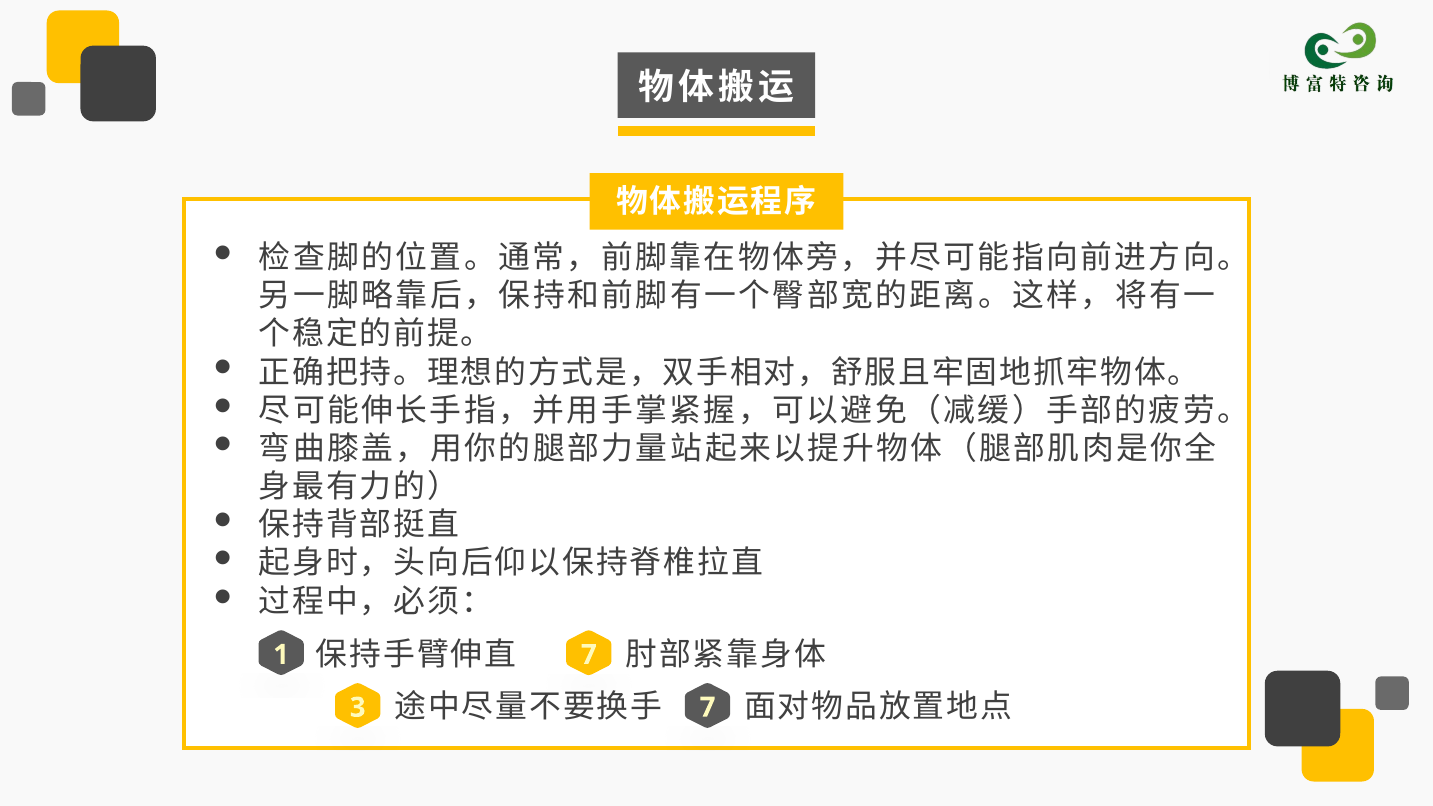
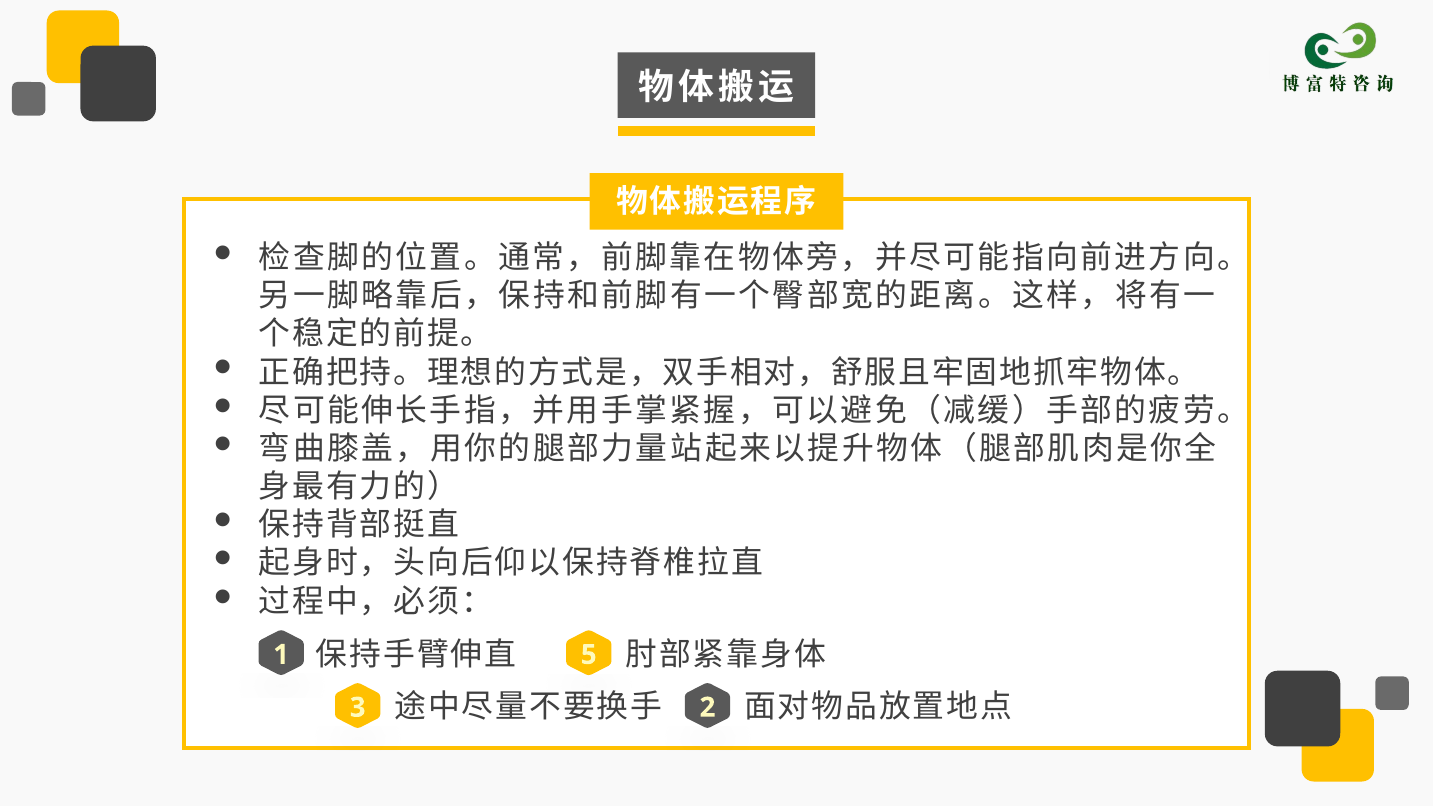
1 7: 7 -> 5 (589, 655)
7: 7 -> 2 (707, 708)
